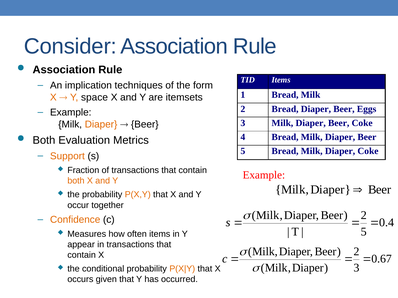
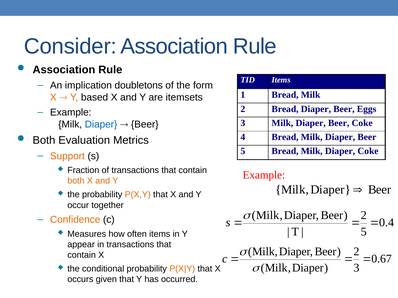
techniques: techniques -> doubletons (139, 85)
space: space -> based (95, 97)
Diaper colour: orange -> blue (101, 124)
